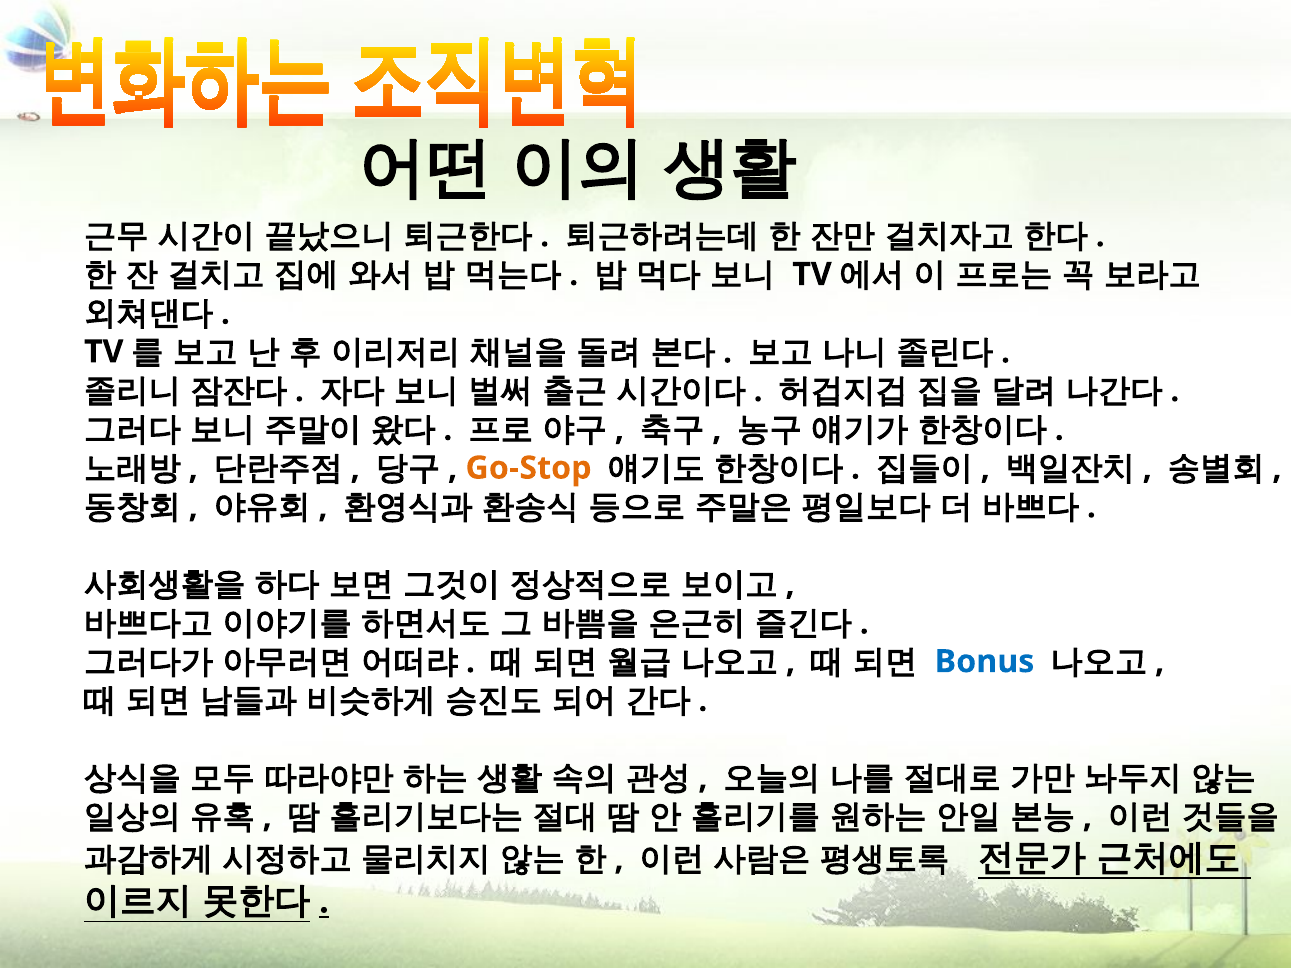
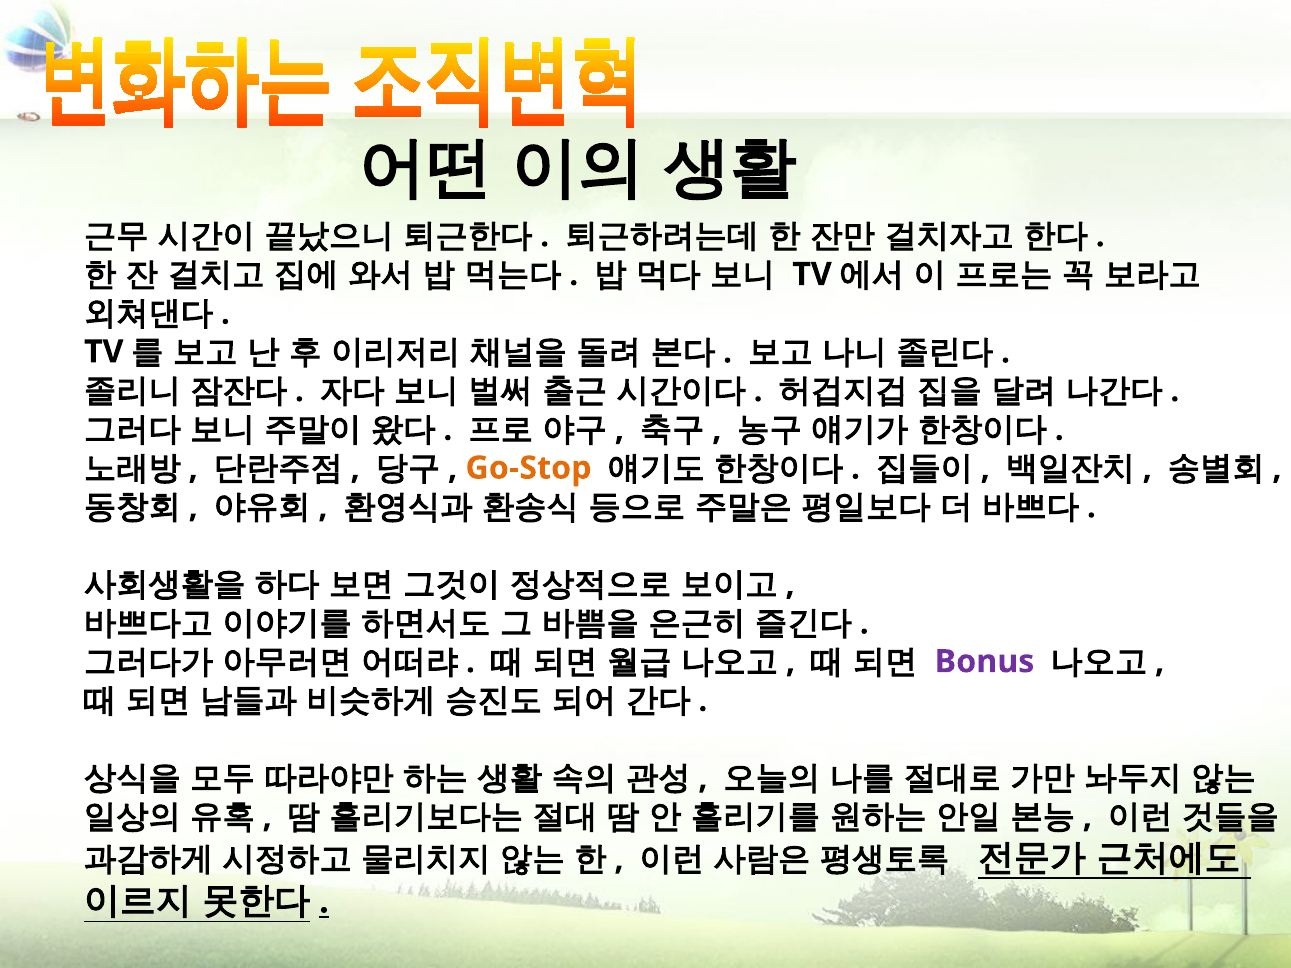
Bonus colour: blue -> purple (985, 662)
